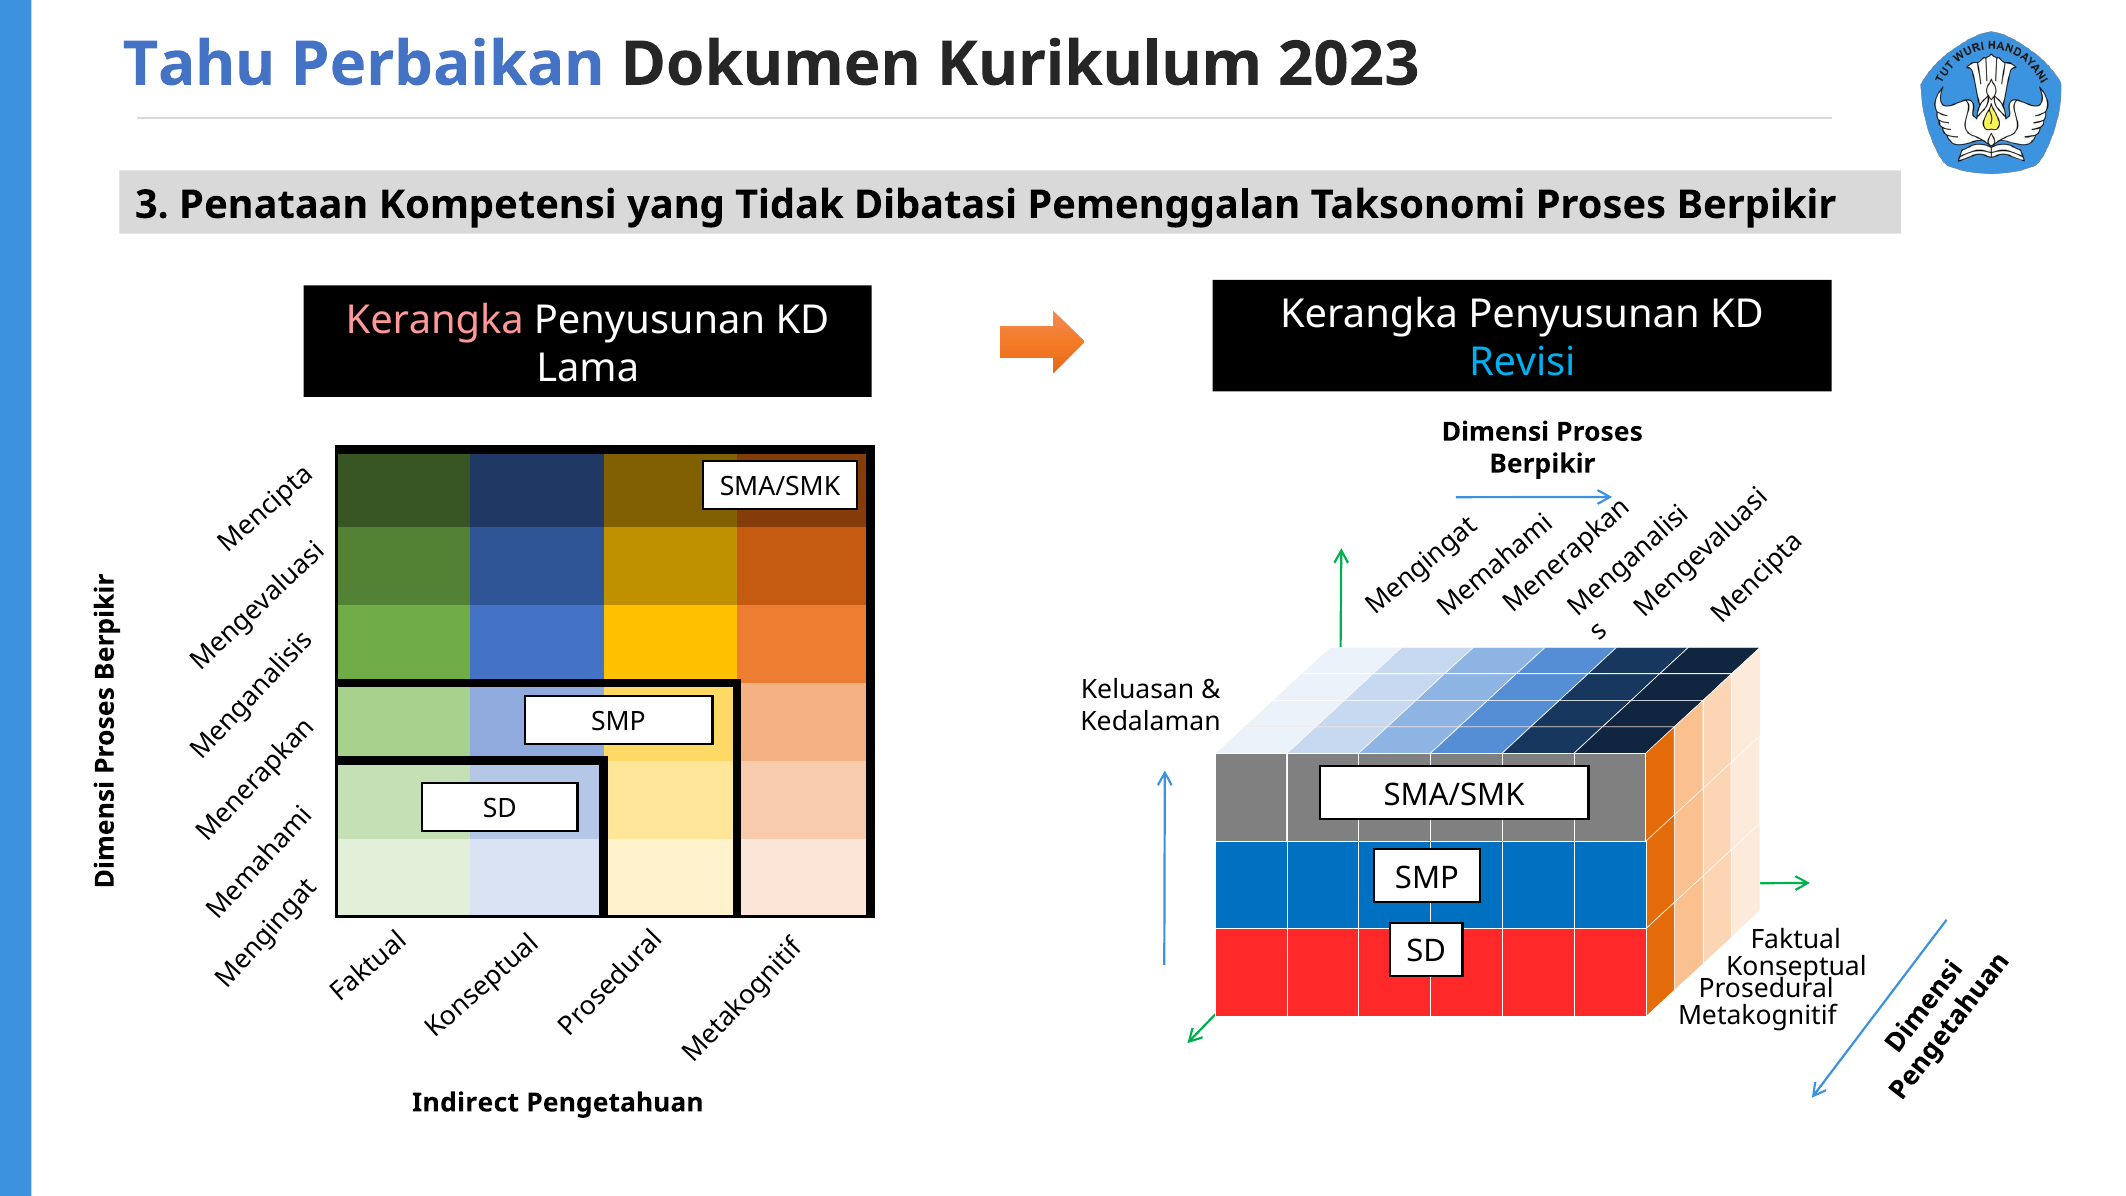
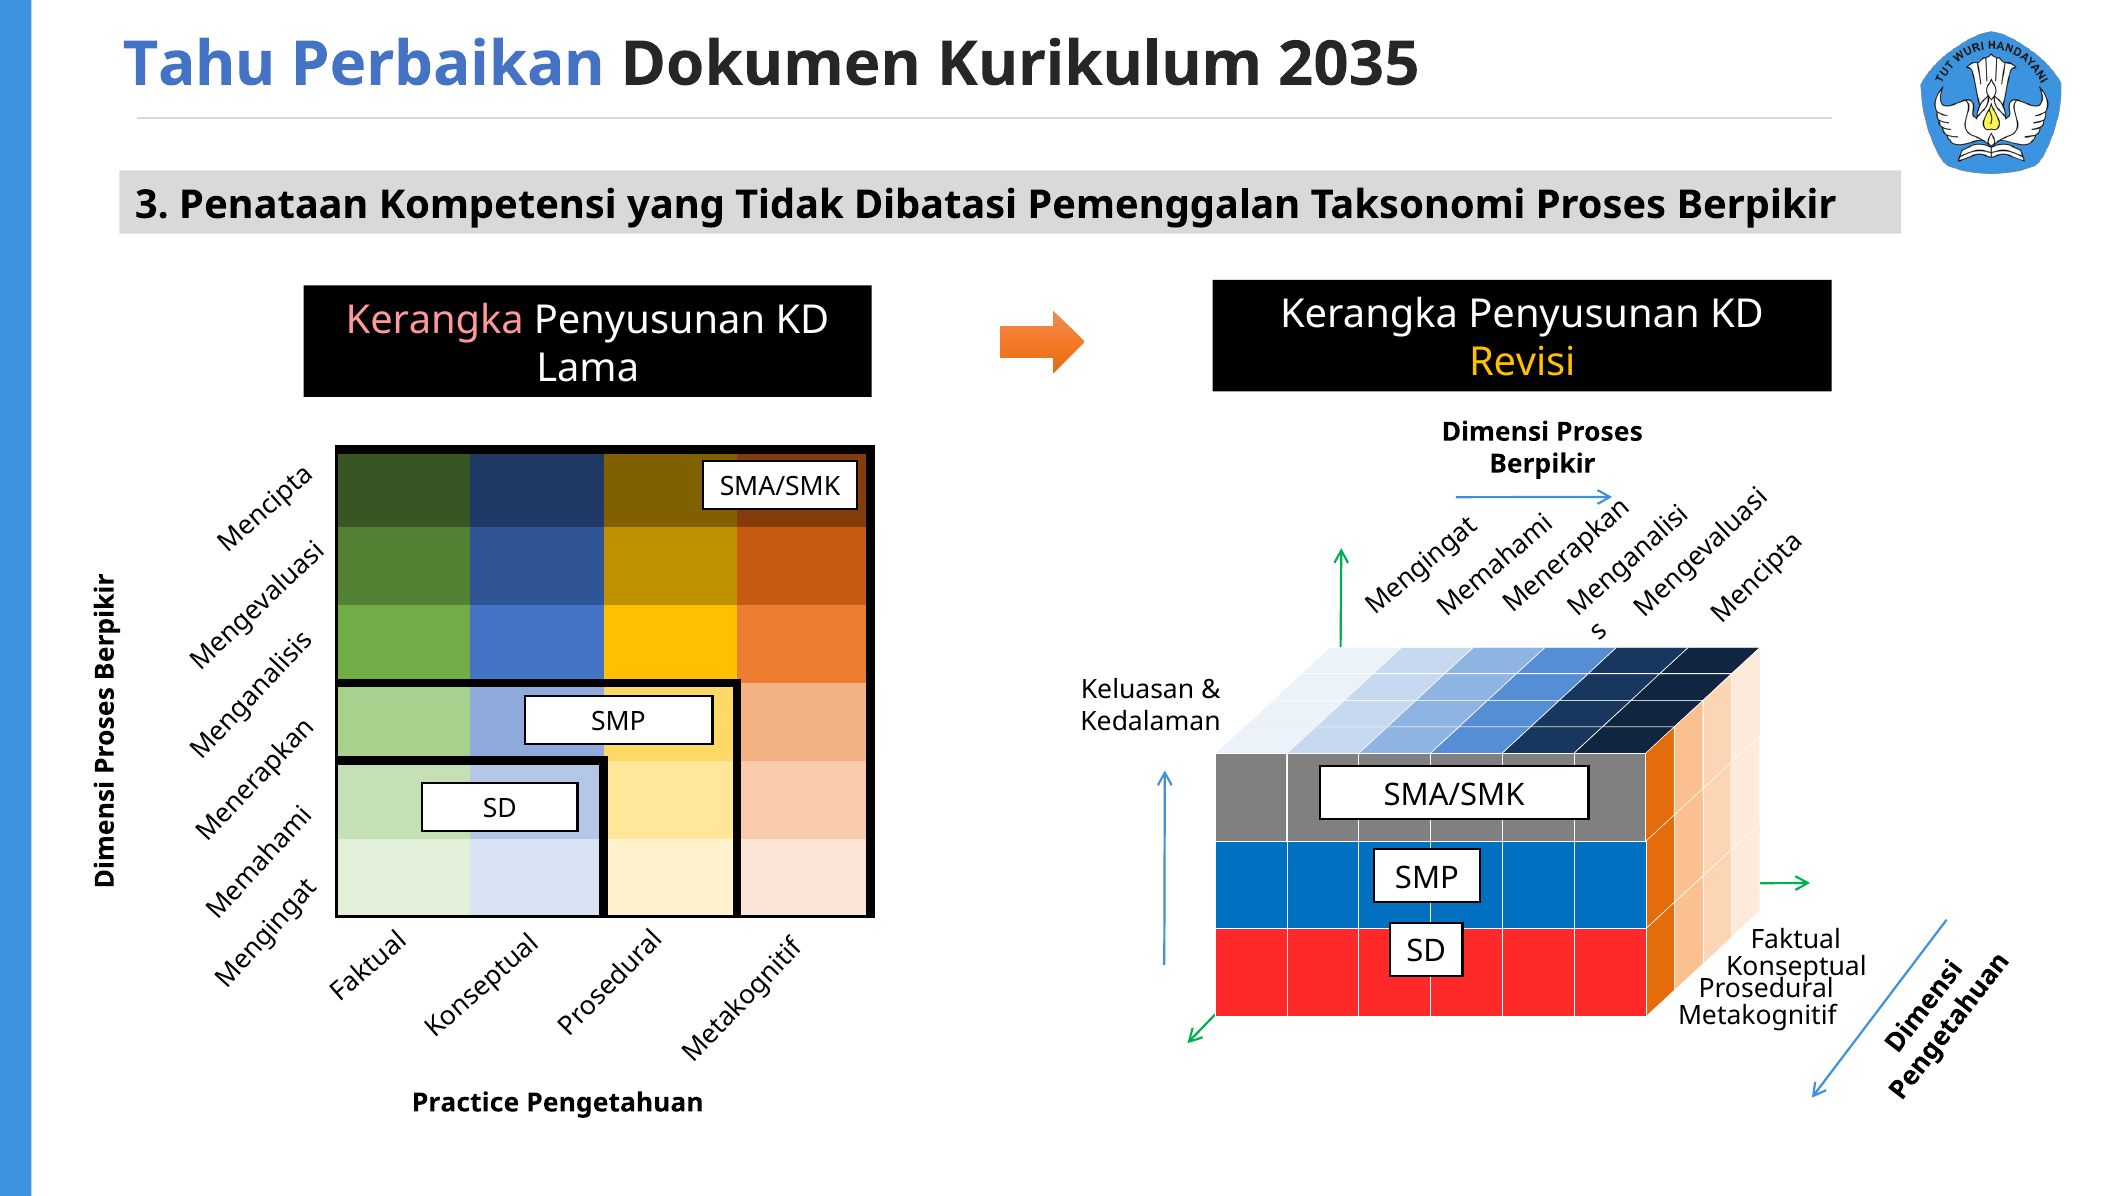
2023: 2023 -> 2035 (1349, 64)
Revisi colour: light blue -> yellow (1522, 362)
Indirect: Indirect -> Practice (466, 1103)
